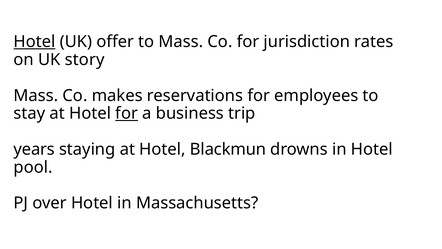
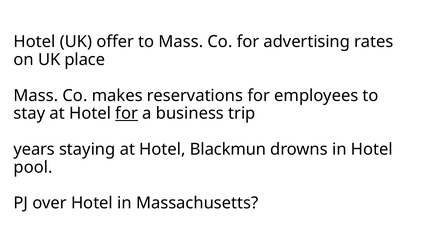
Hotel underline: present -> none (35, 42)
jurisdiction: jurisdiction -> advertising (307, 42)
story: story -> place (85, 60)
